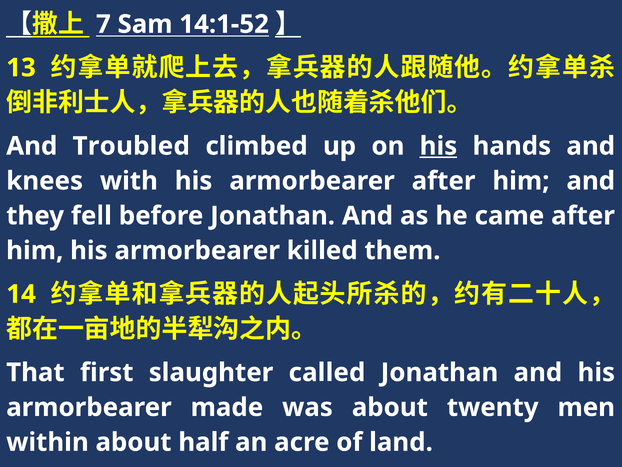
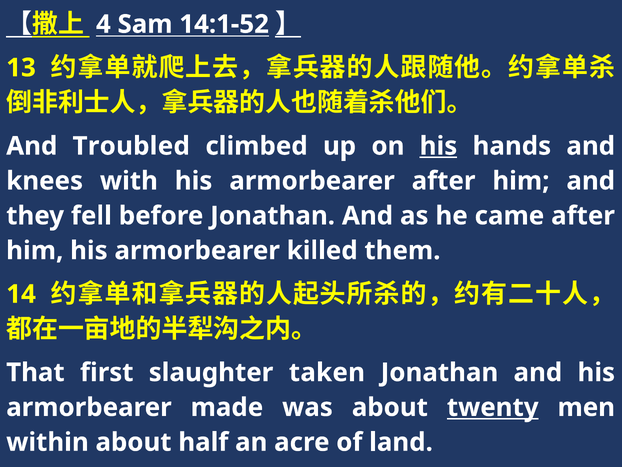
7: 7 -> 4 (103, 24)
called: called -> taken (327, 372)
twenty underline: none -> present (493, 407)
